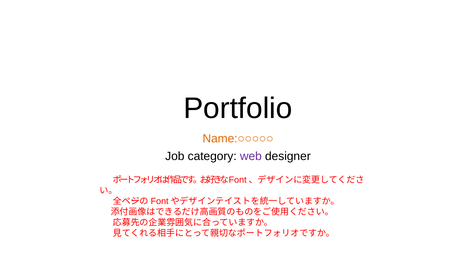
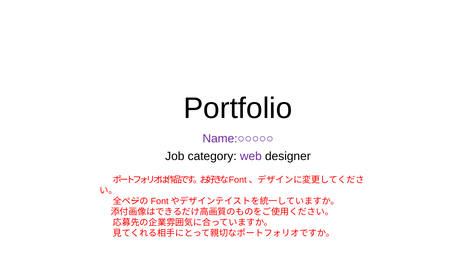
Name:○○○○○ colour: orange -> purple (238, 139)
